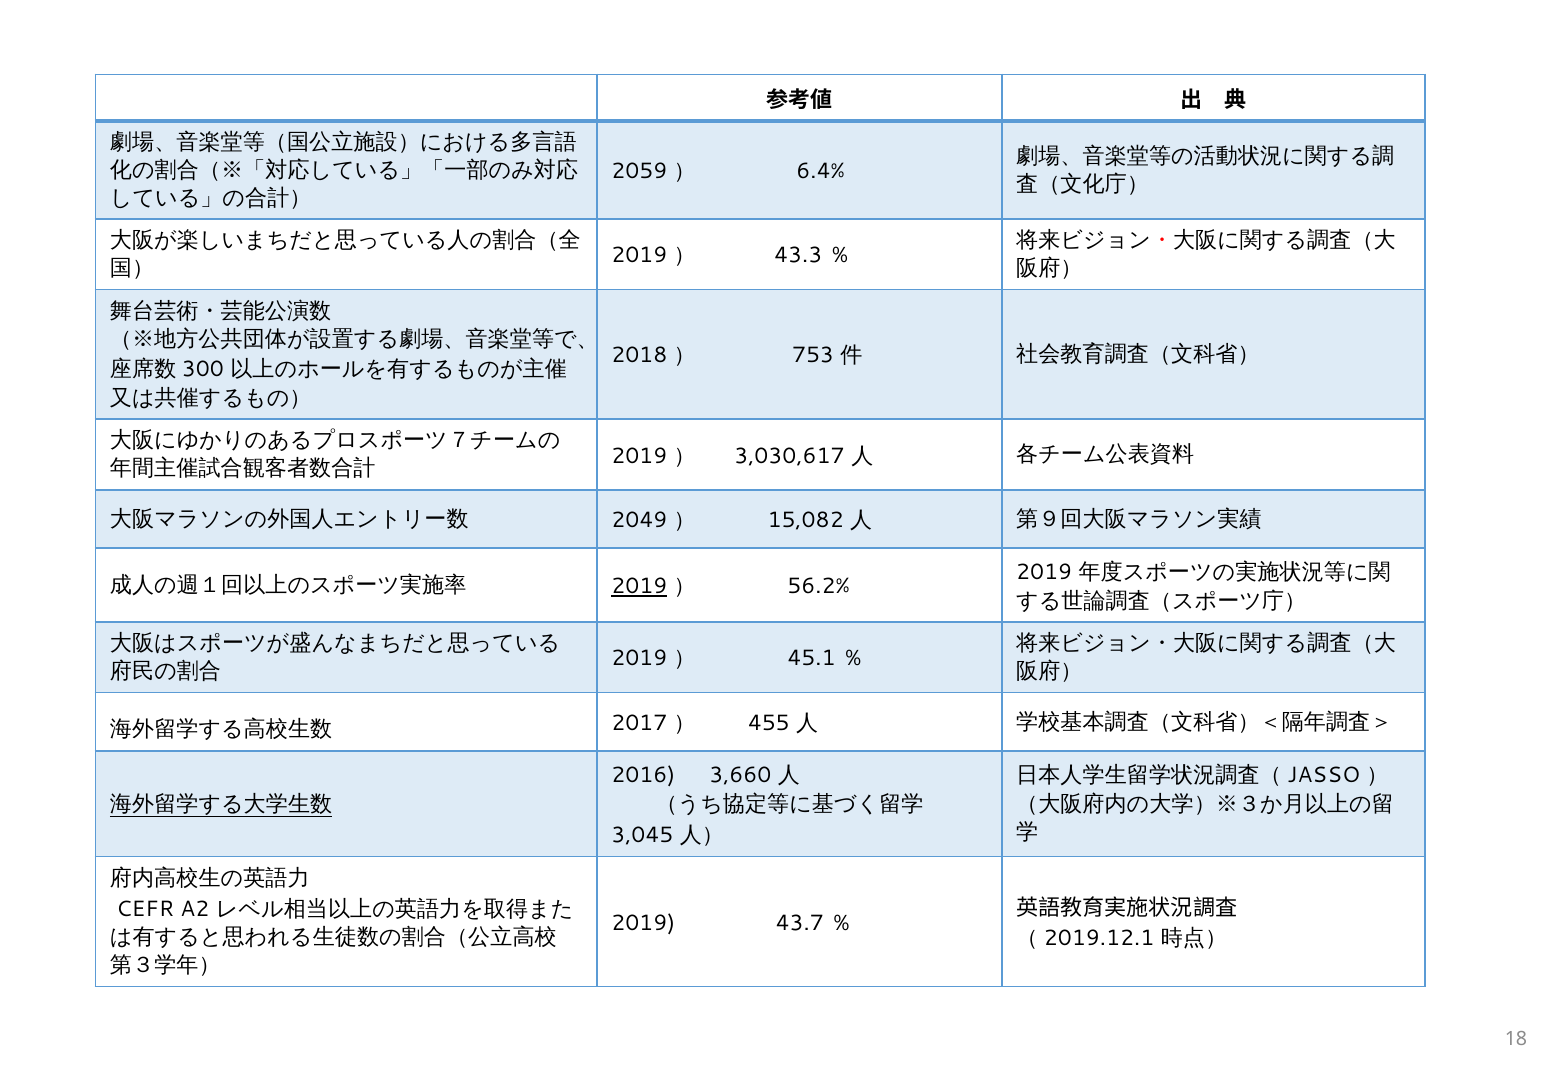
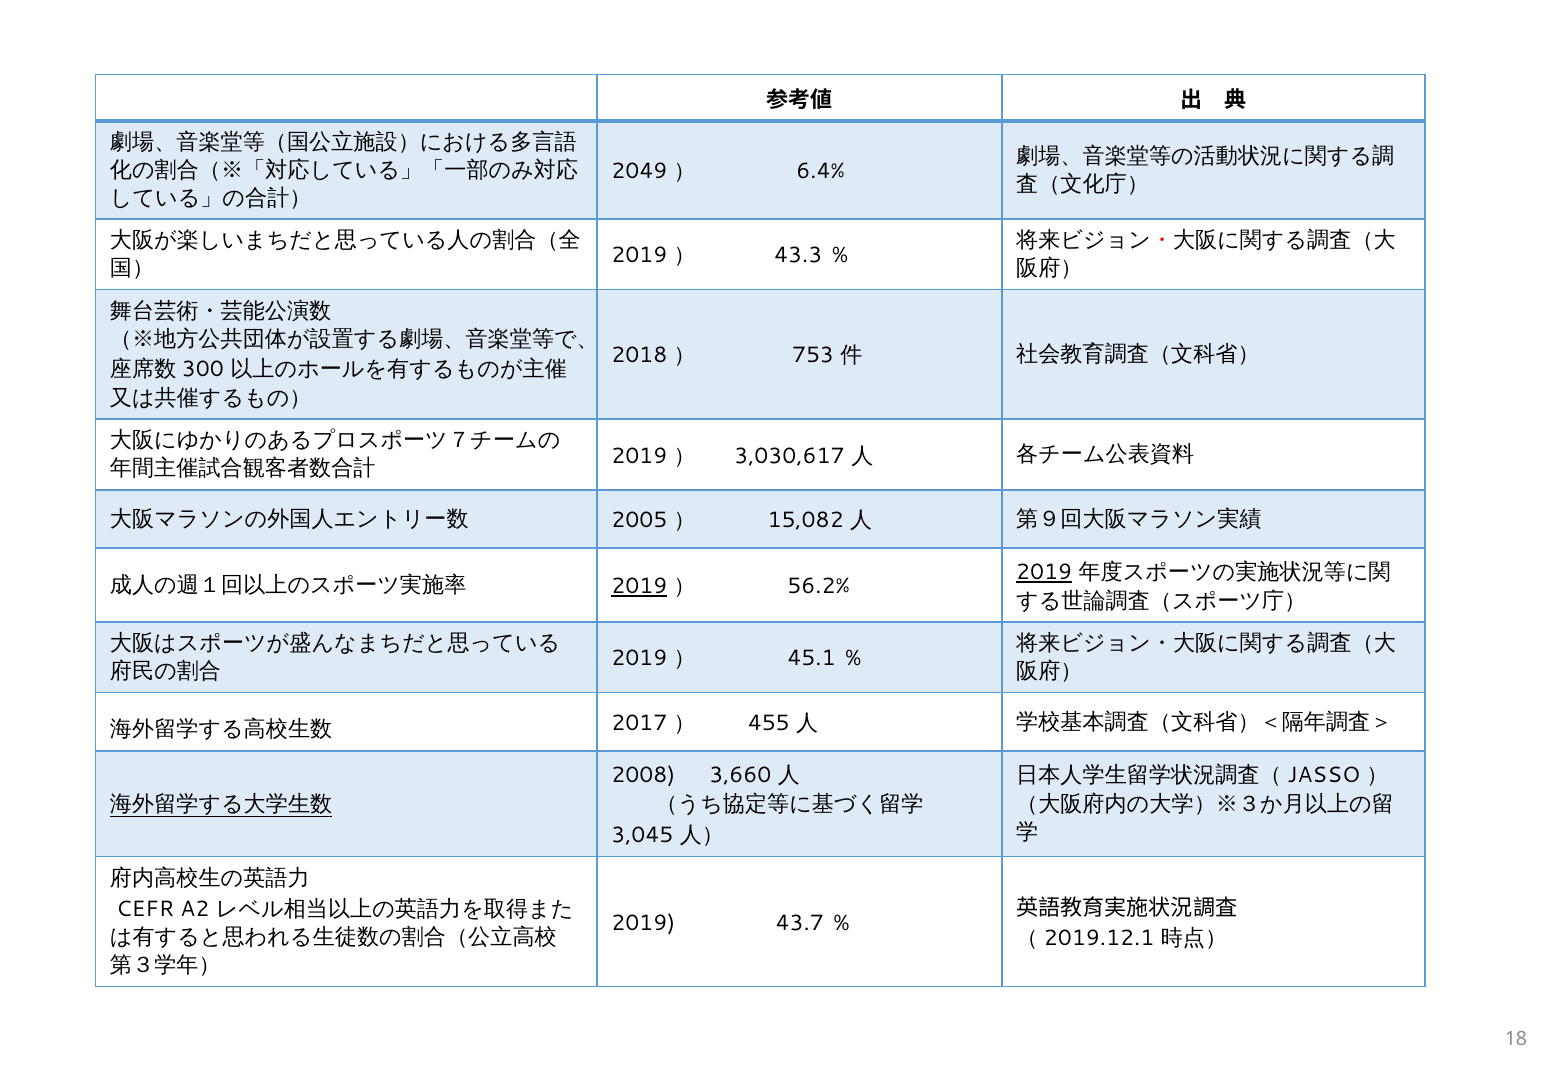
2059: 2059 -> 2049 (639, 171)
2049: 2049 -> 2005 (639, 520)
2019 underline: none -> present (1044, 572)
2016: 2016 -> 2008 (643, 775)
